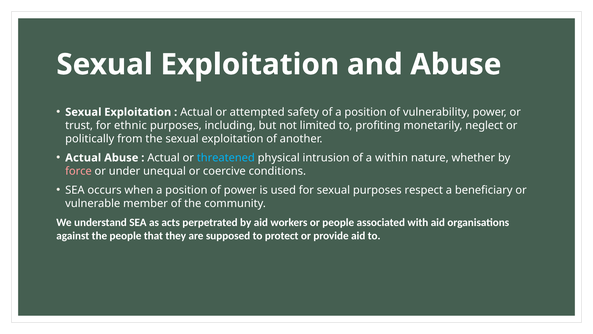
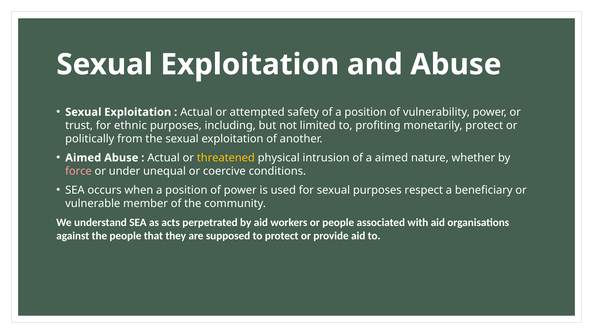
monetarily neglect: neglect -> protect (484, 125)
Actual: Actual -> Aimed (83, 158)
threatened colour: light blue -> yellow (226, 158)
a within: within -> aimed (392, 158)
